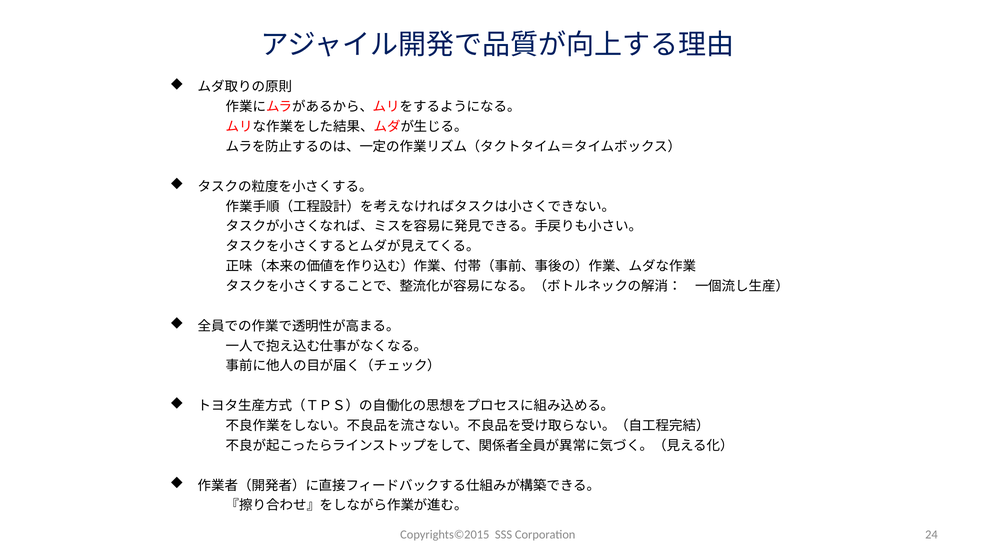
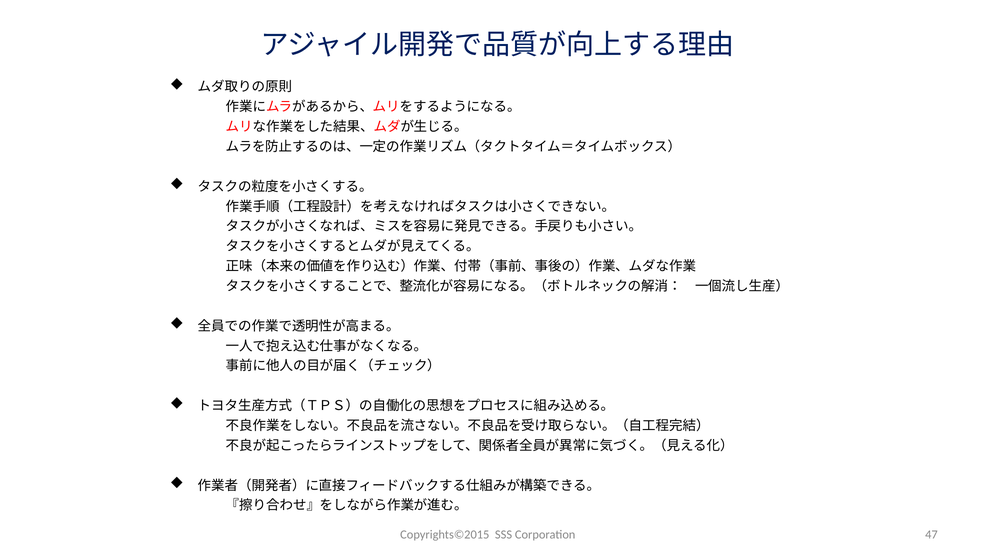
24: 24 -> 47 (931, 534)
